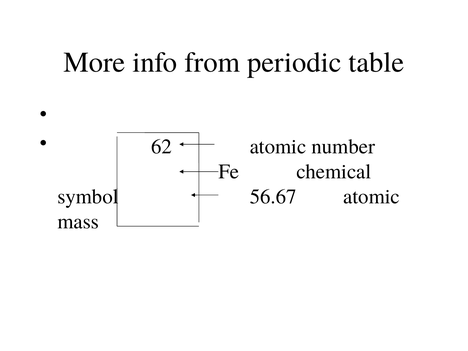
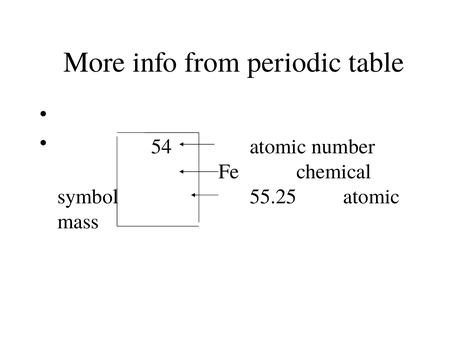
62: 62 -> 54 (161, 147)
56.67: 56.67 -> 55.25 (273, 197)
